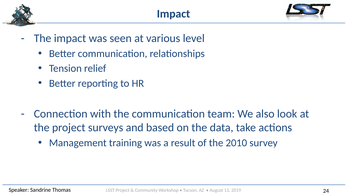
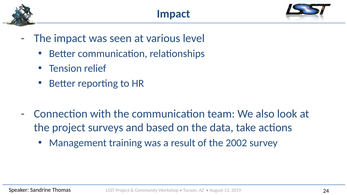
2010: 2010 -> 2002 (236, 143)
